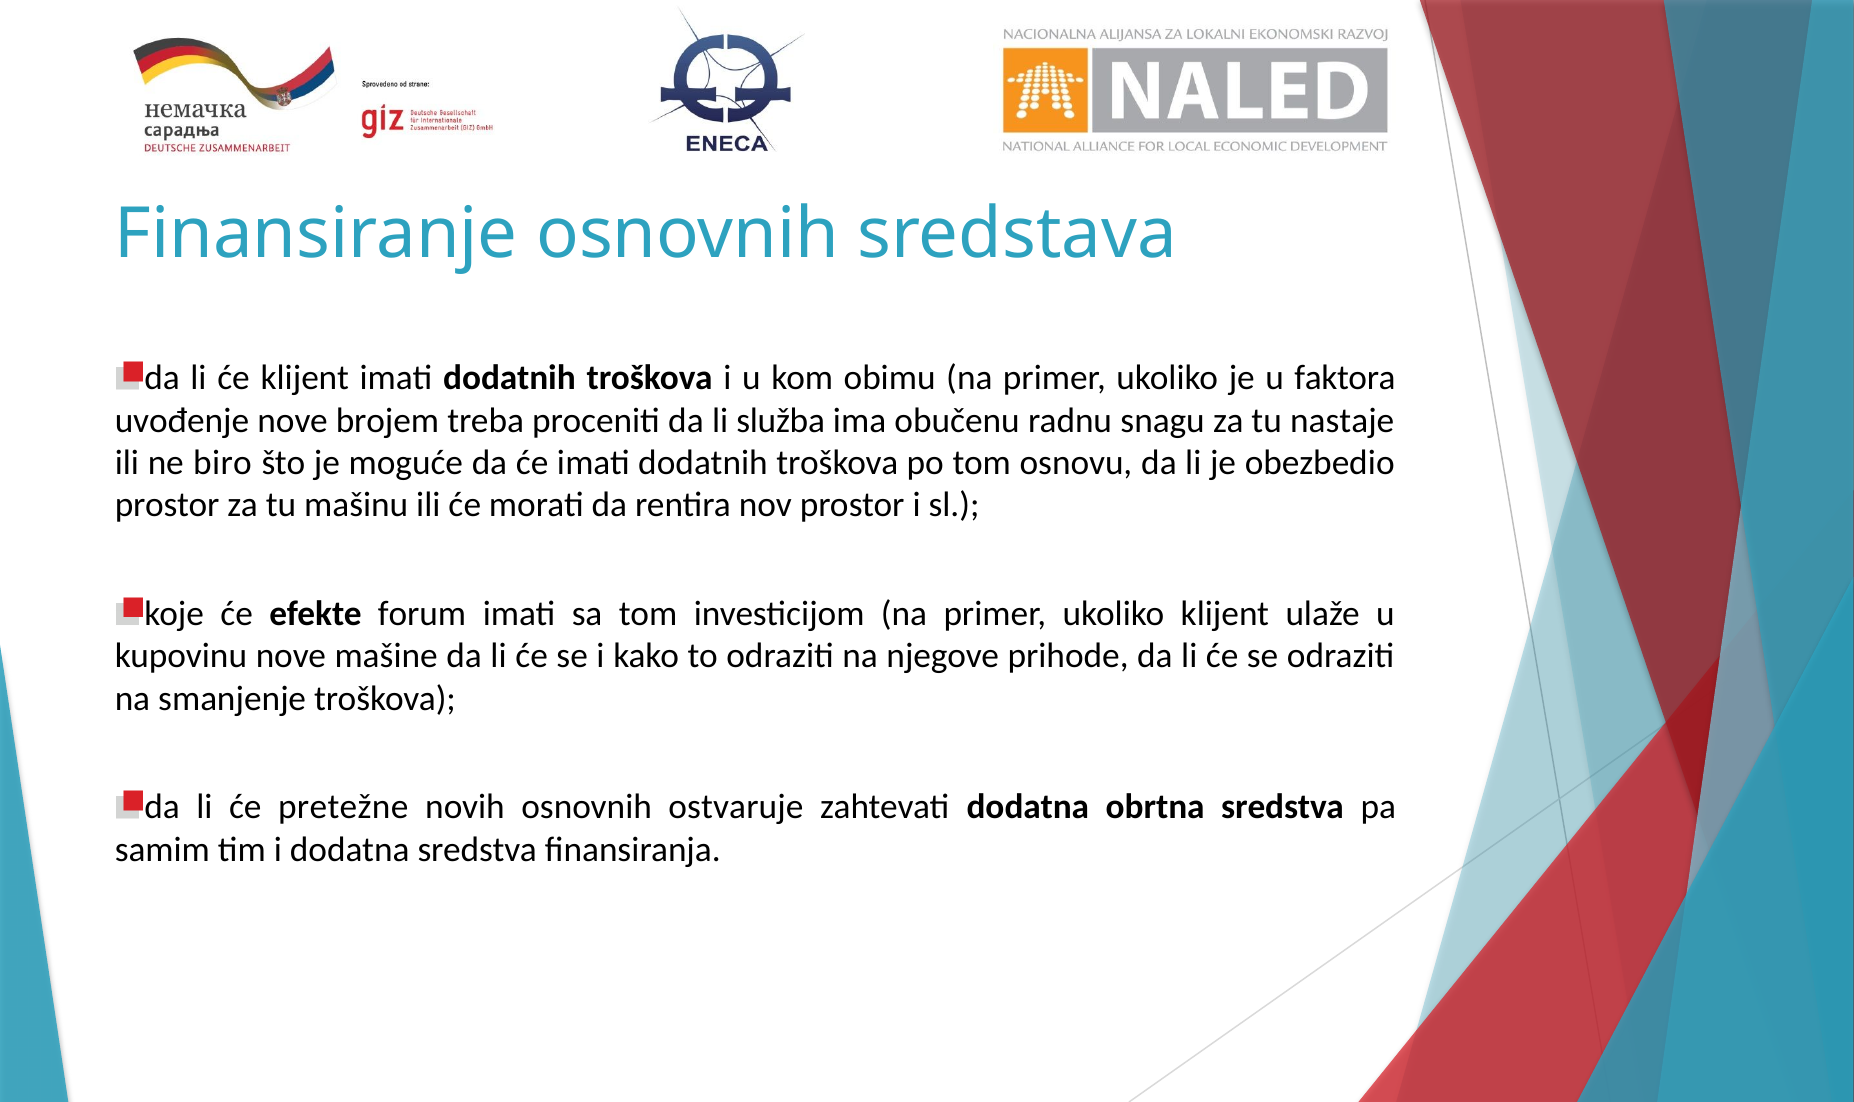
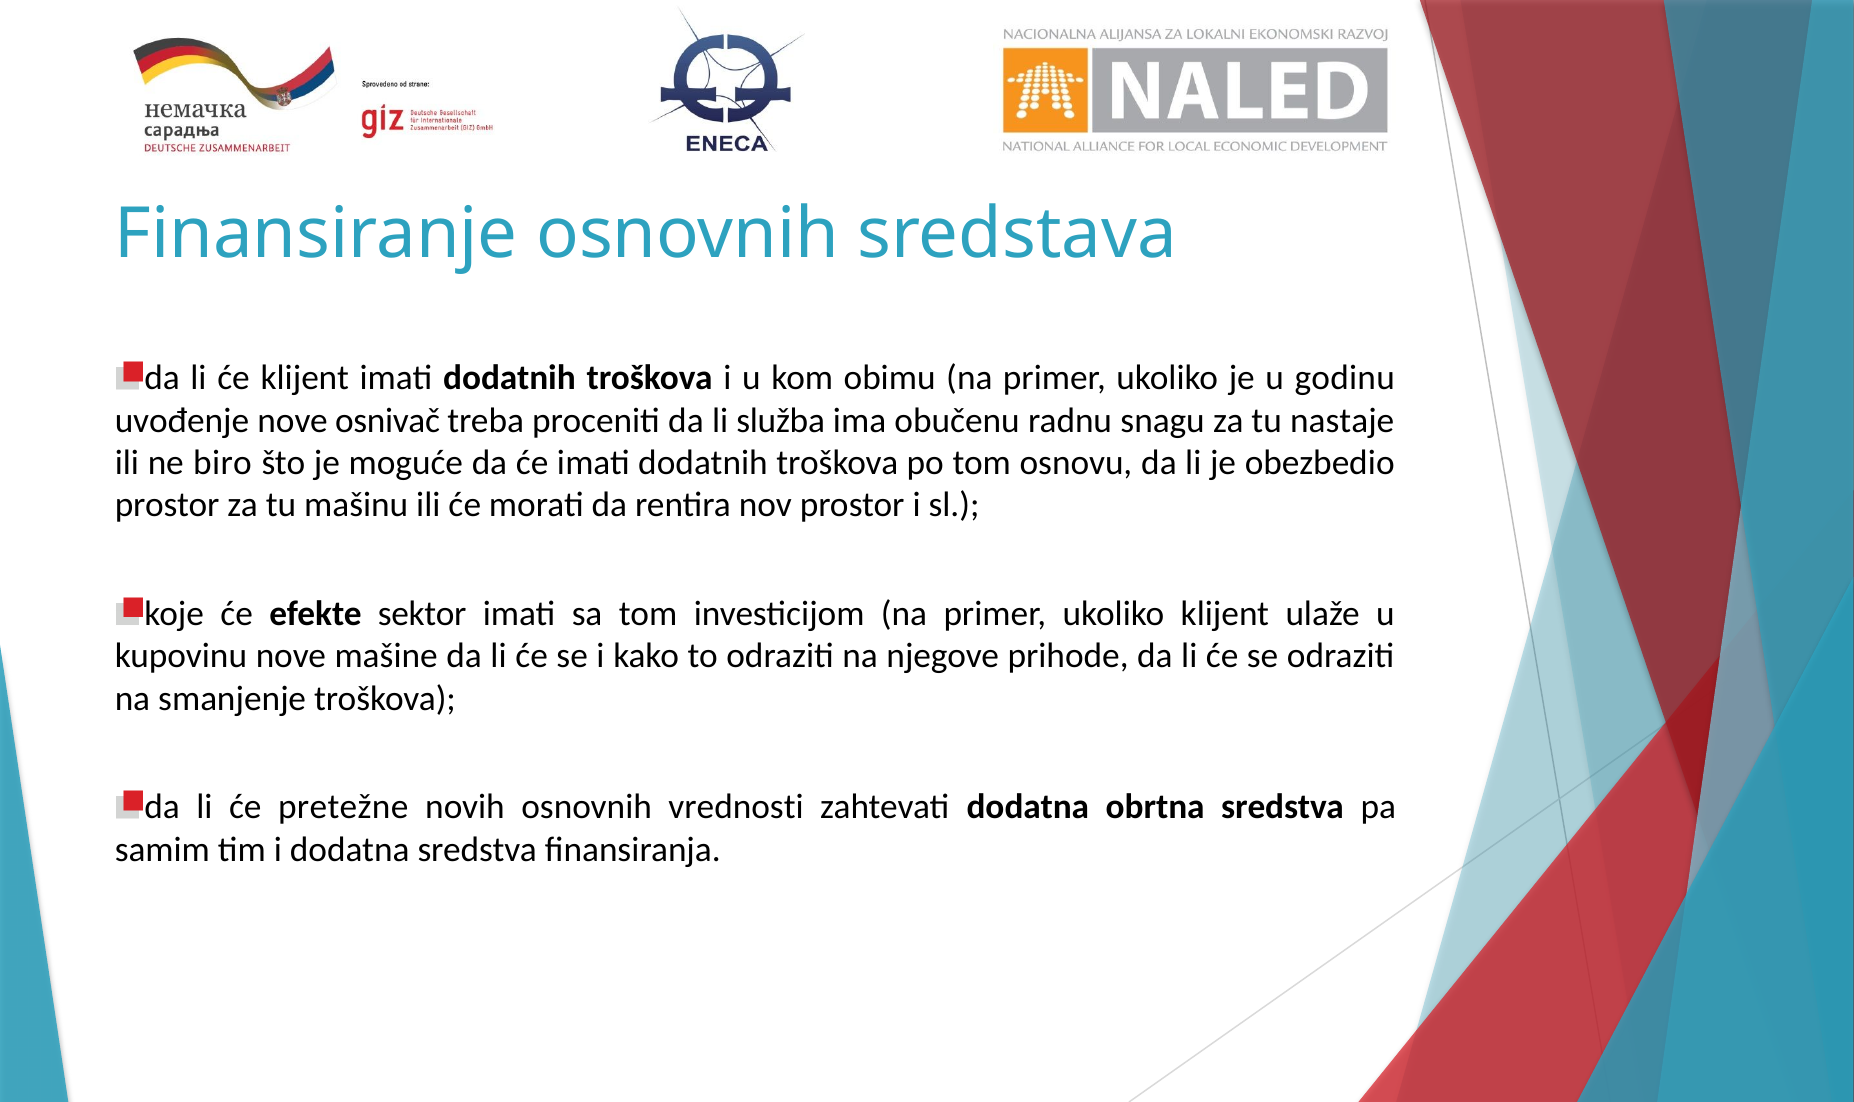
faktora: faktora -> godinu (1345, 378)
brojem: brojem -> osnivač (388, 420)
forum: forum -> sektor (422, 614)
ostvaruje: ostvaruje -> vrednosti (736, 807)
